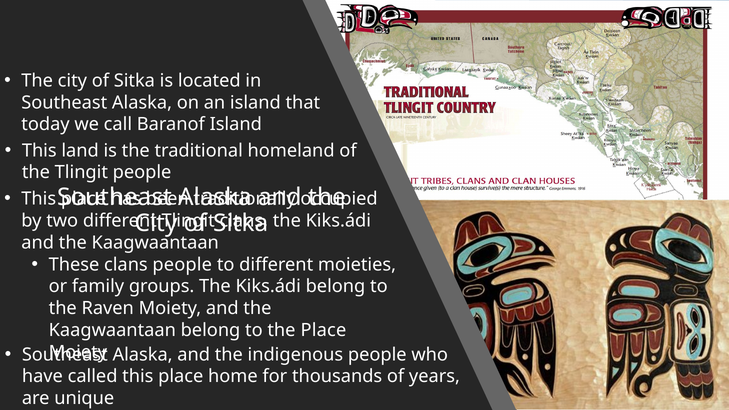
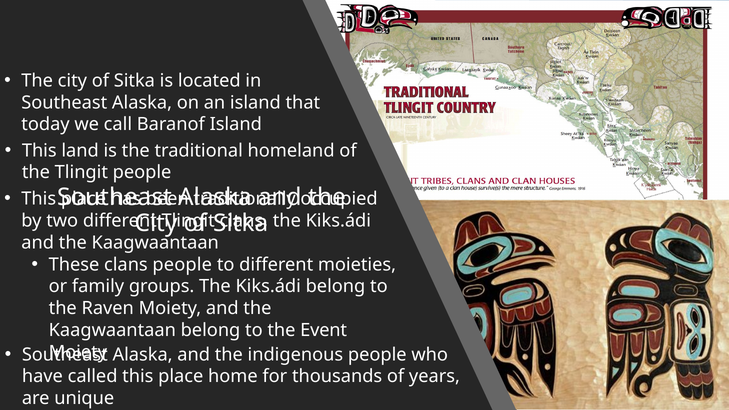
the Place: Place -> Event (324, 330)
